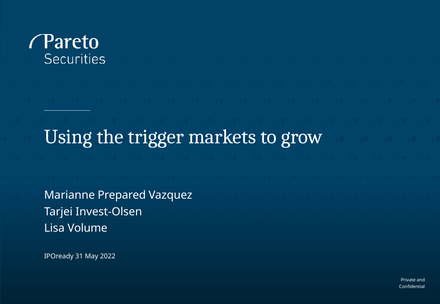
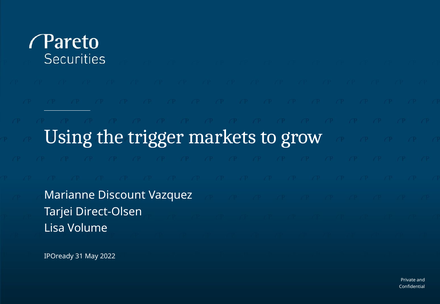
Prepared: Prepared -> Discount (122, 196)
Invest-Olsen: Invest-Olsen -> Direct-Olsen (109, 212)
